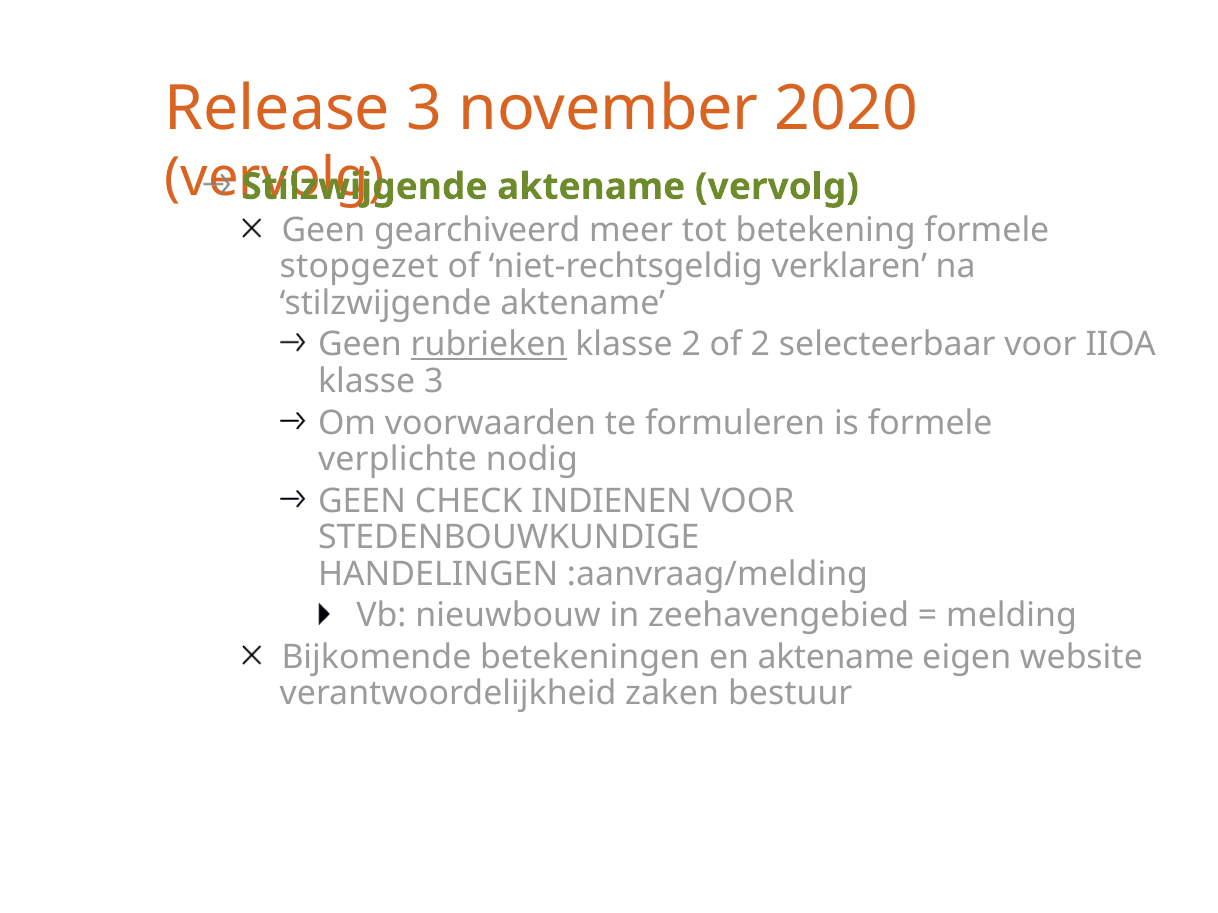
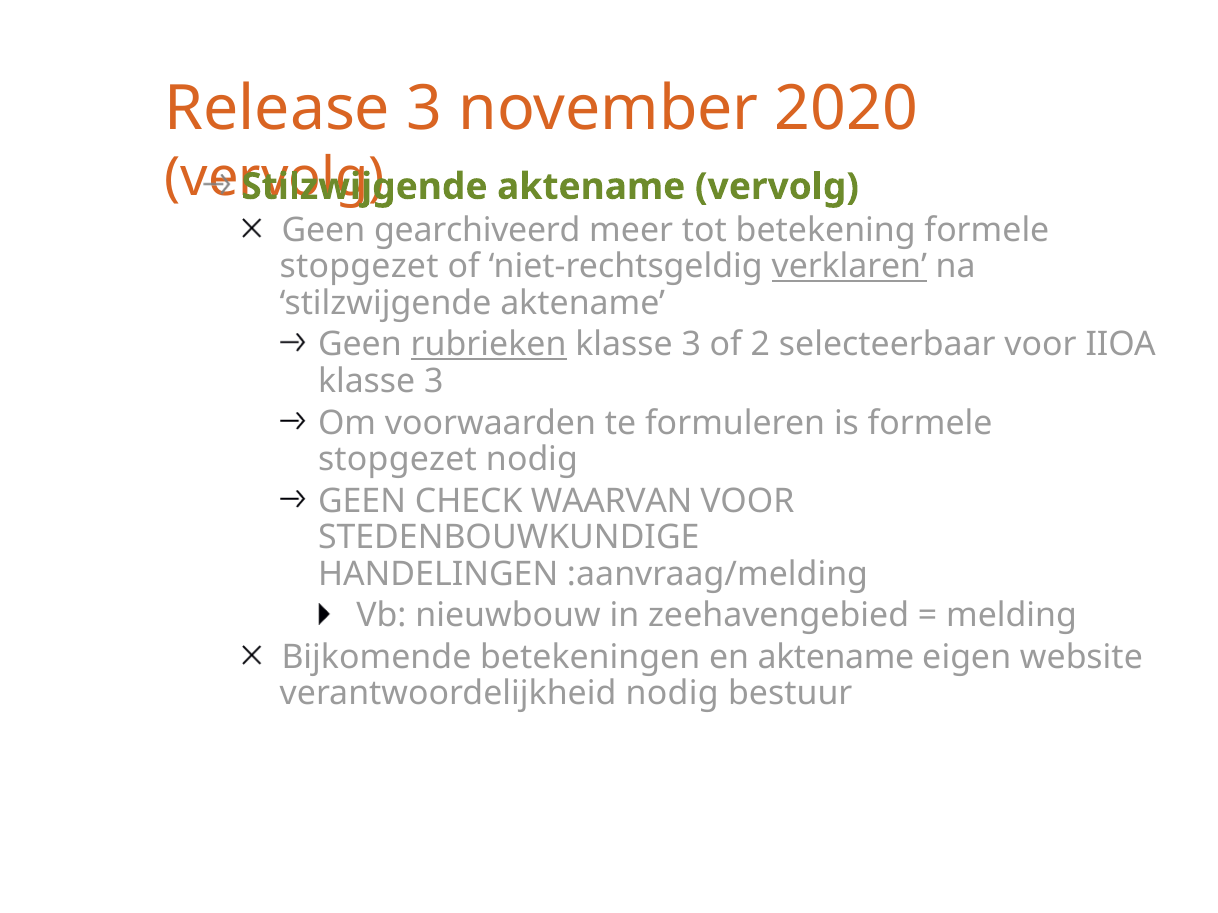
verklaren underline: none -> present (849, 267)
2: 2 -> 3 (691, 345)
verplichte: verplichte -> stopgezet (397, 460)
INDIENEN: INDIENEN -> WAARVAN (612, 501)
verantwoordelijkheid zaken: zaken -> nodig (672, 694)
